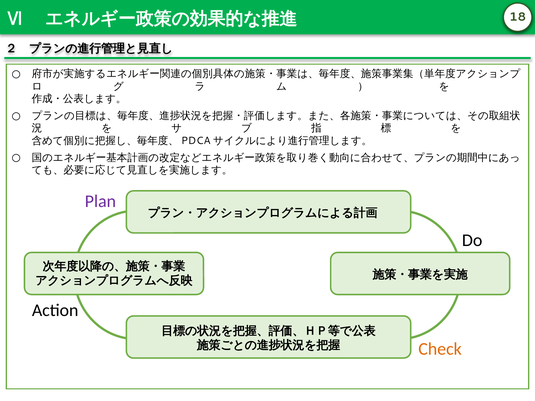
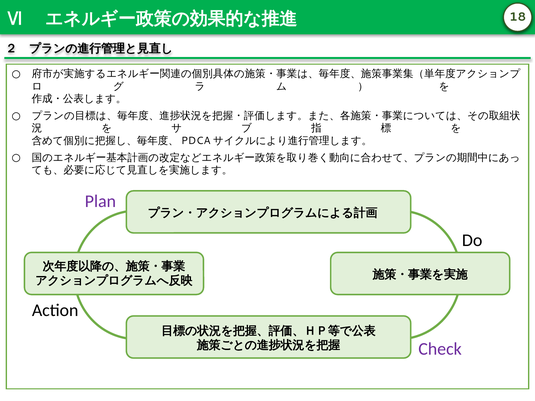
Check colour: orange -> purple (440, 349)
